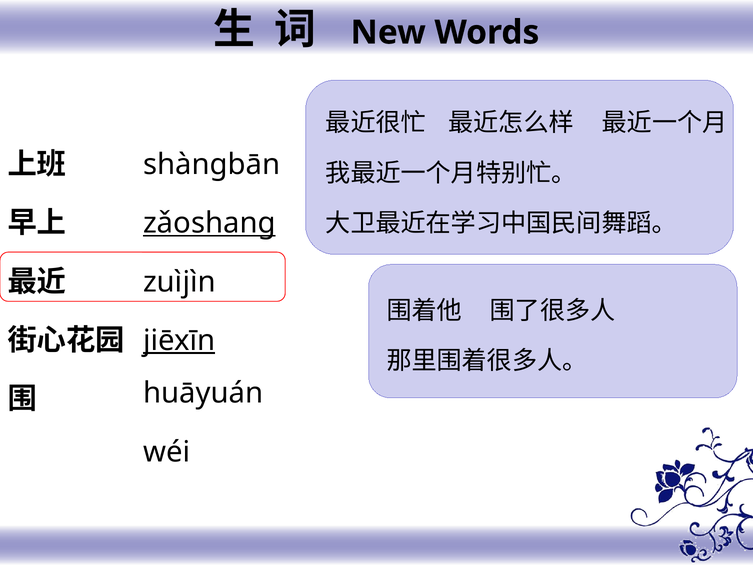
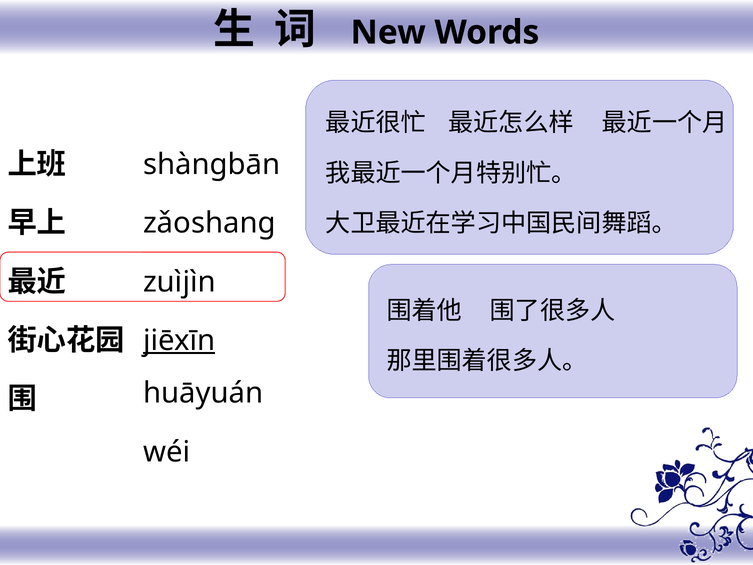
zǎoshang underline: present -> none (209, 223)
